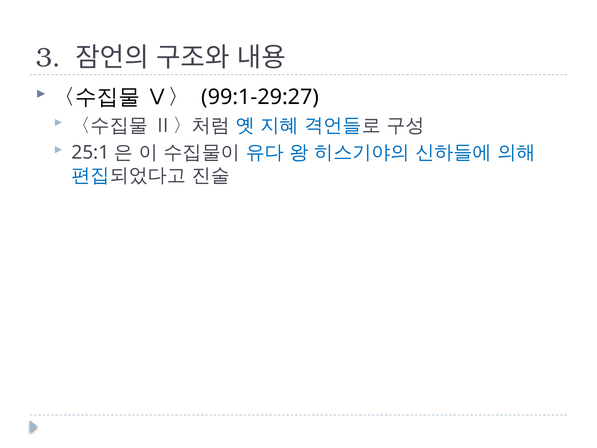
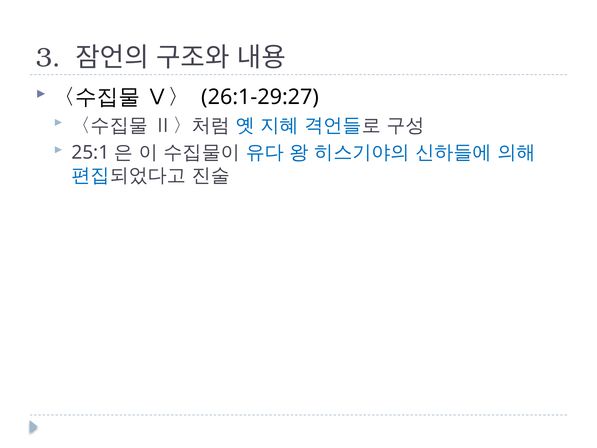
99:1-29:27: 99:1-29:27 -> 26:1-29:27 (260, 97)
